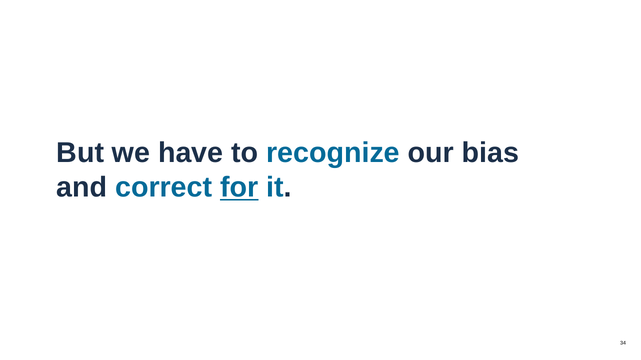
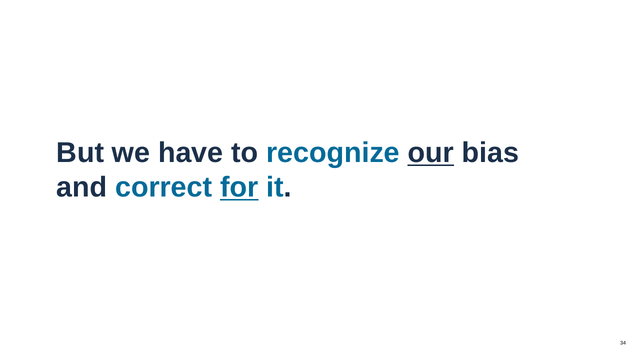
our underline: none -> present (431, 153)
